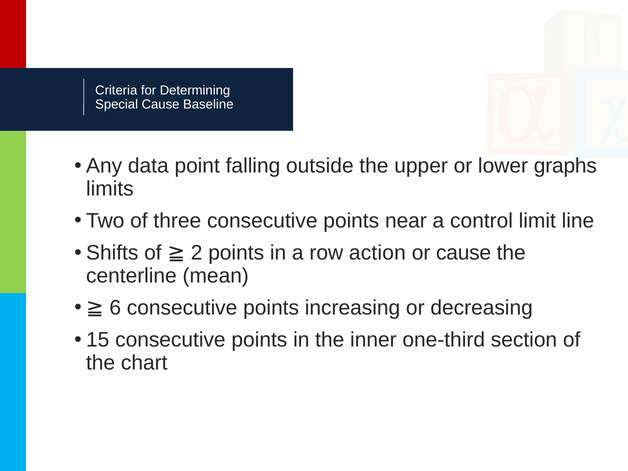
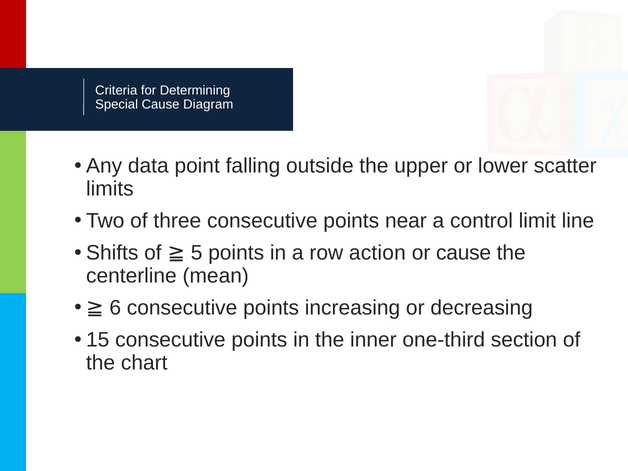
Baseline: Baseline -> Diagram (208, 105)
graphs: graphs -> scatter (565, 166)
2: 2 -> 5 (197, 253)
